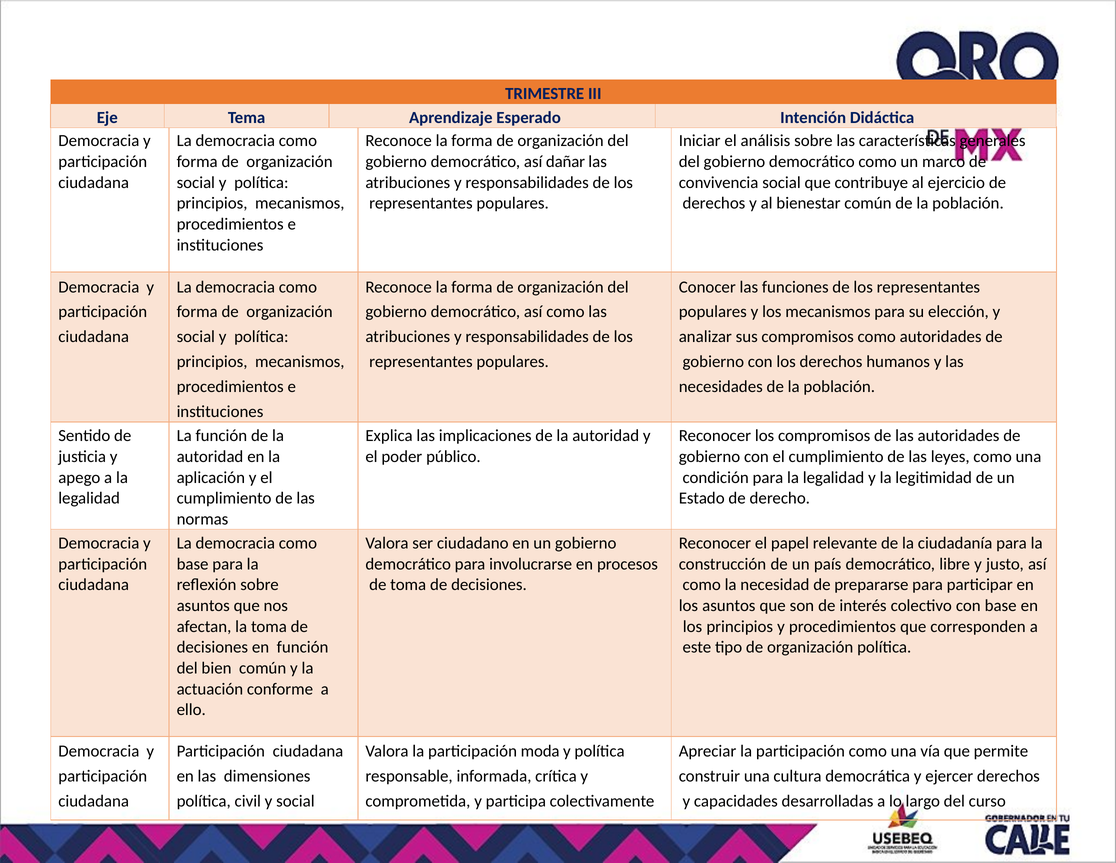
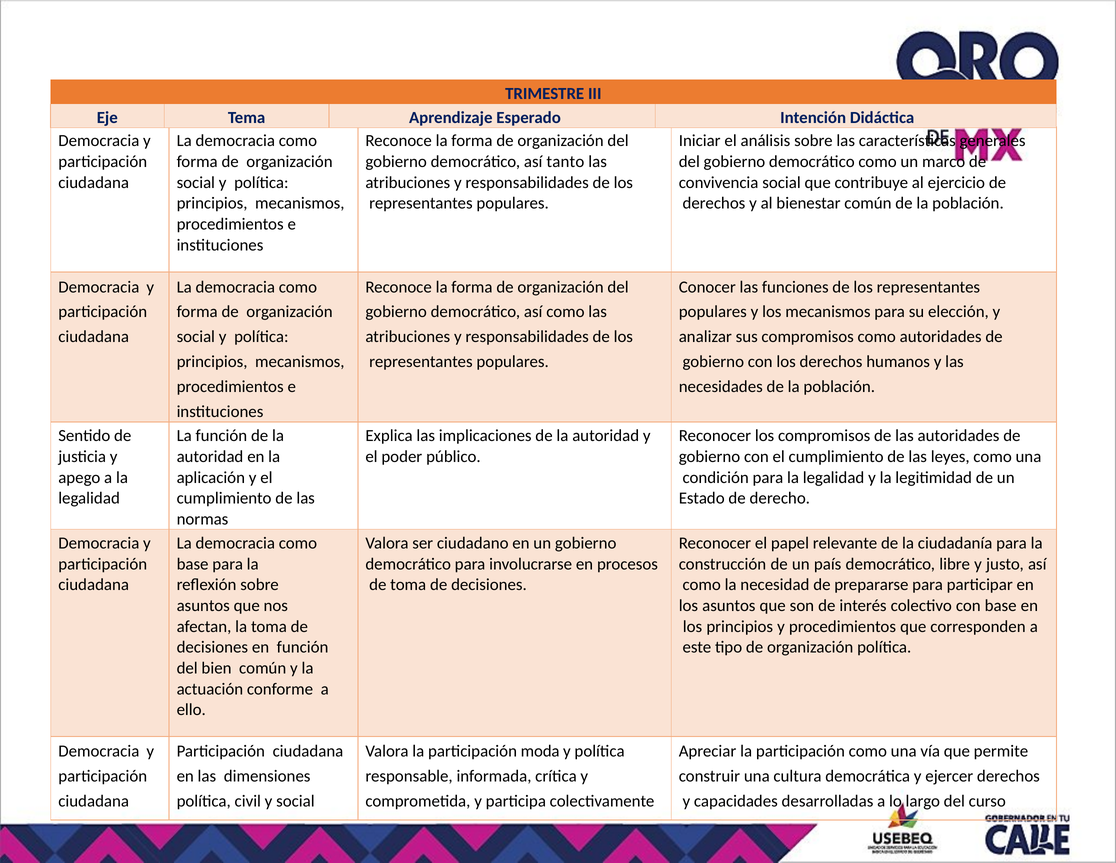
dañar: dañar -> tanto (565, 162)
